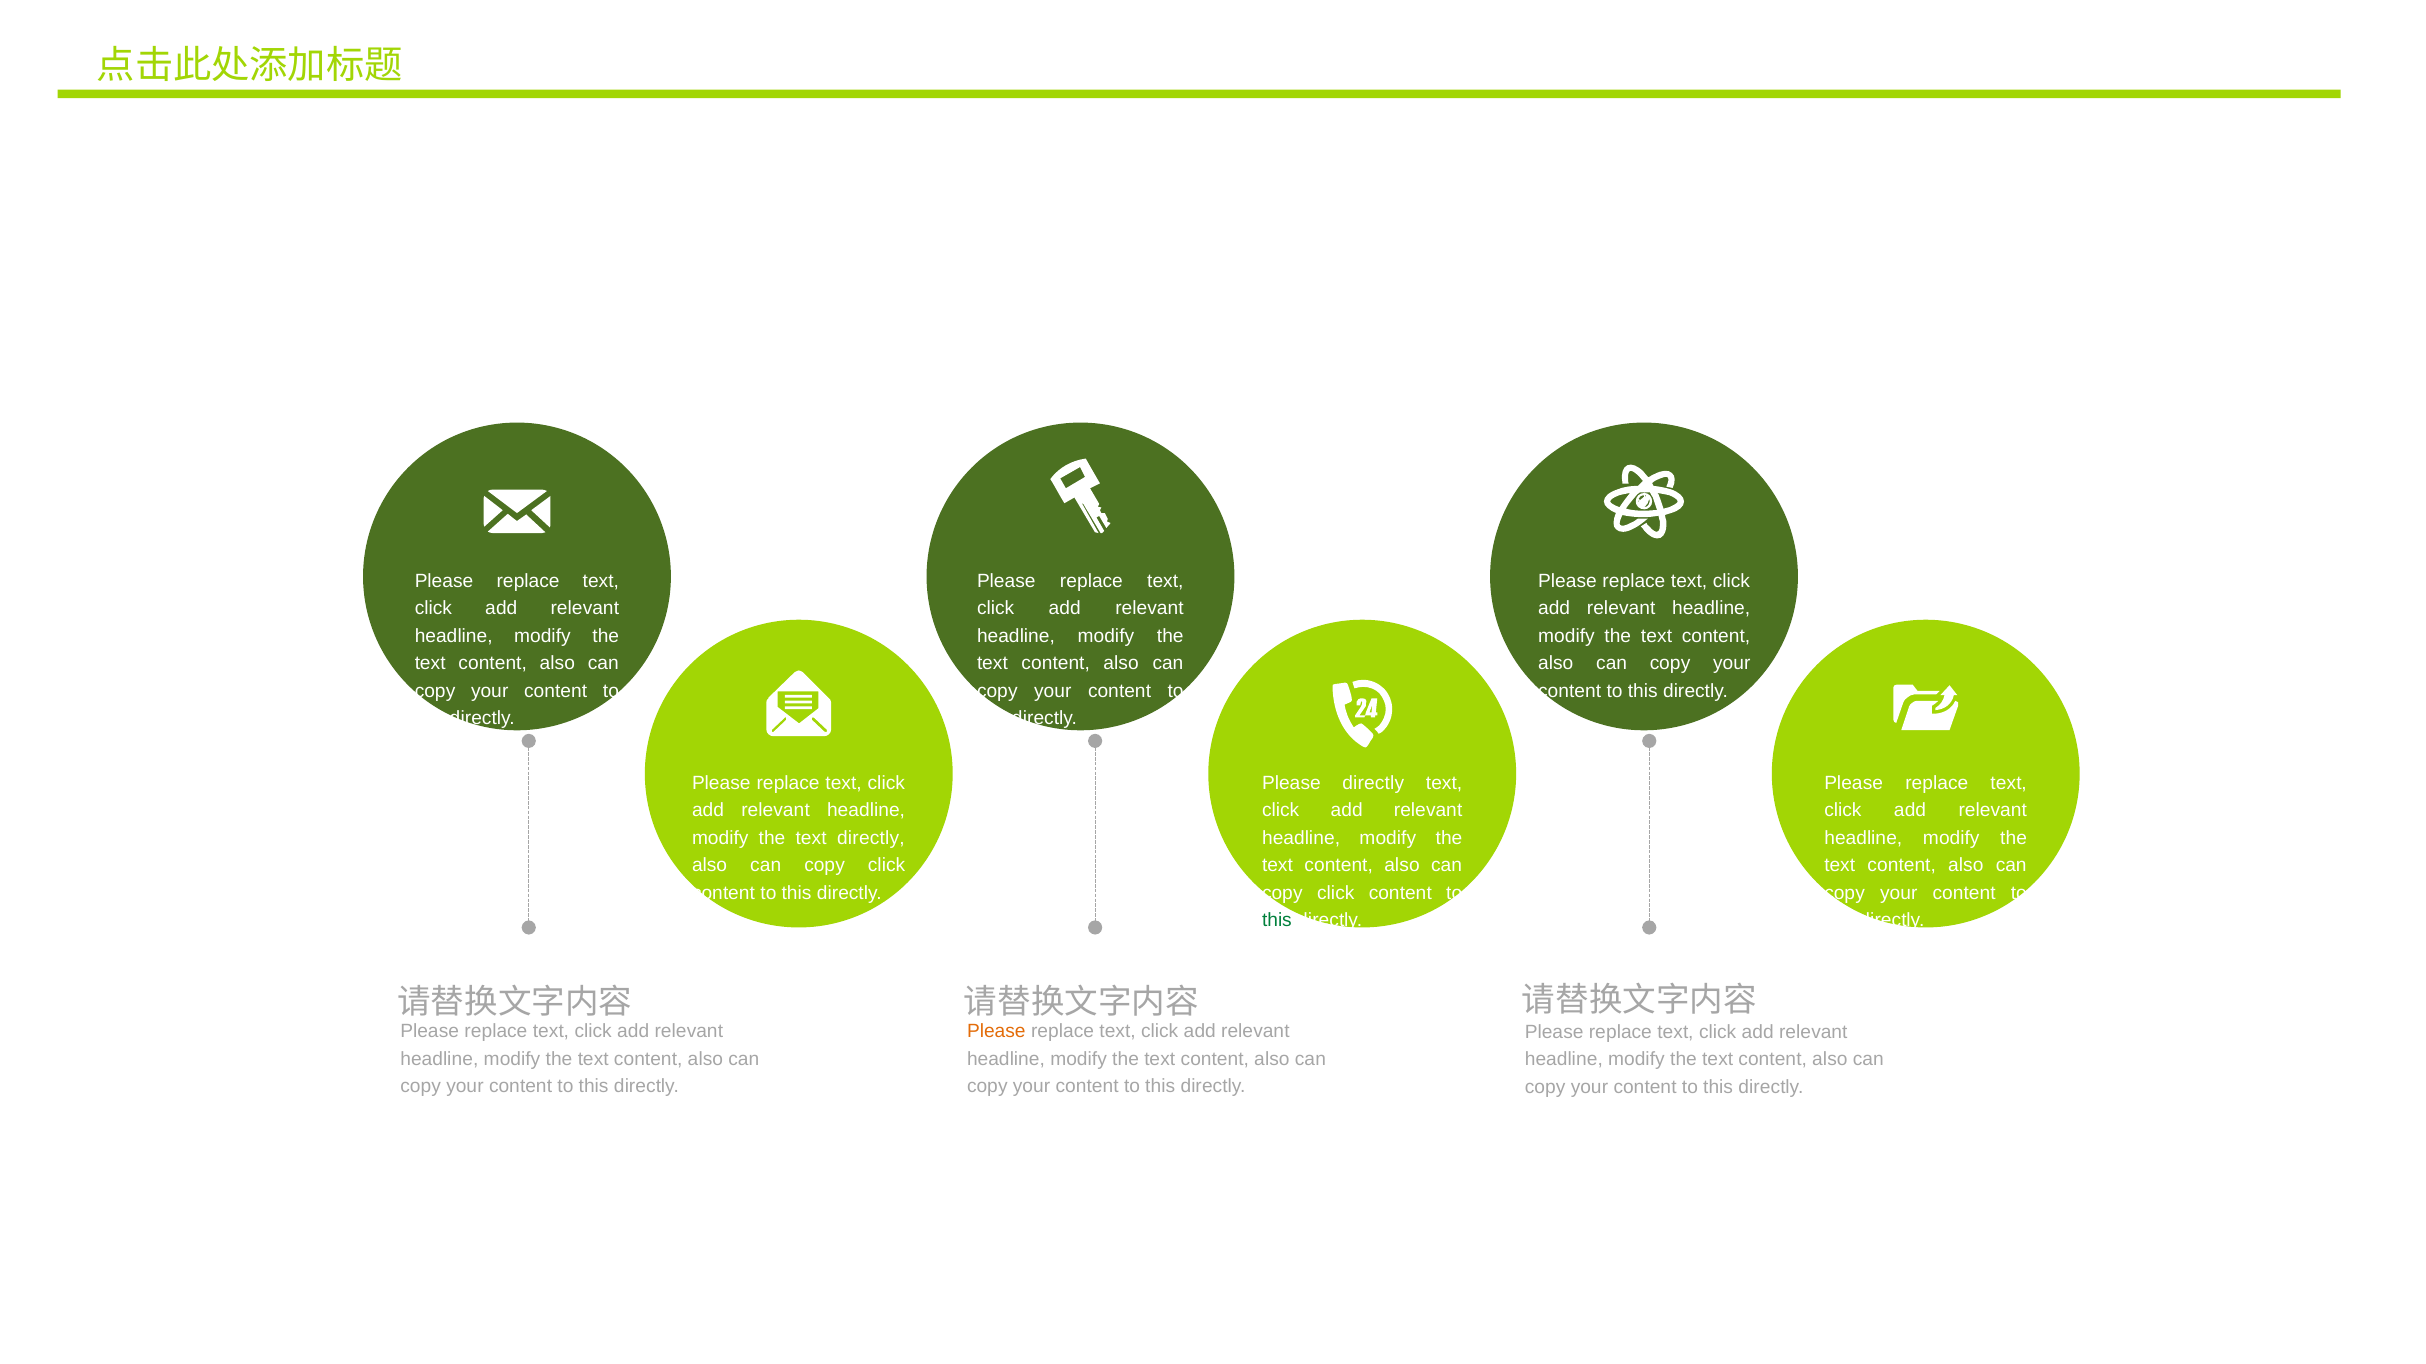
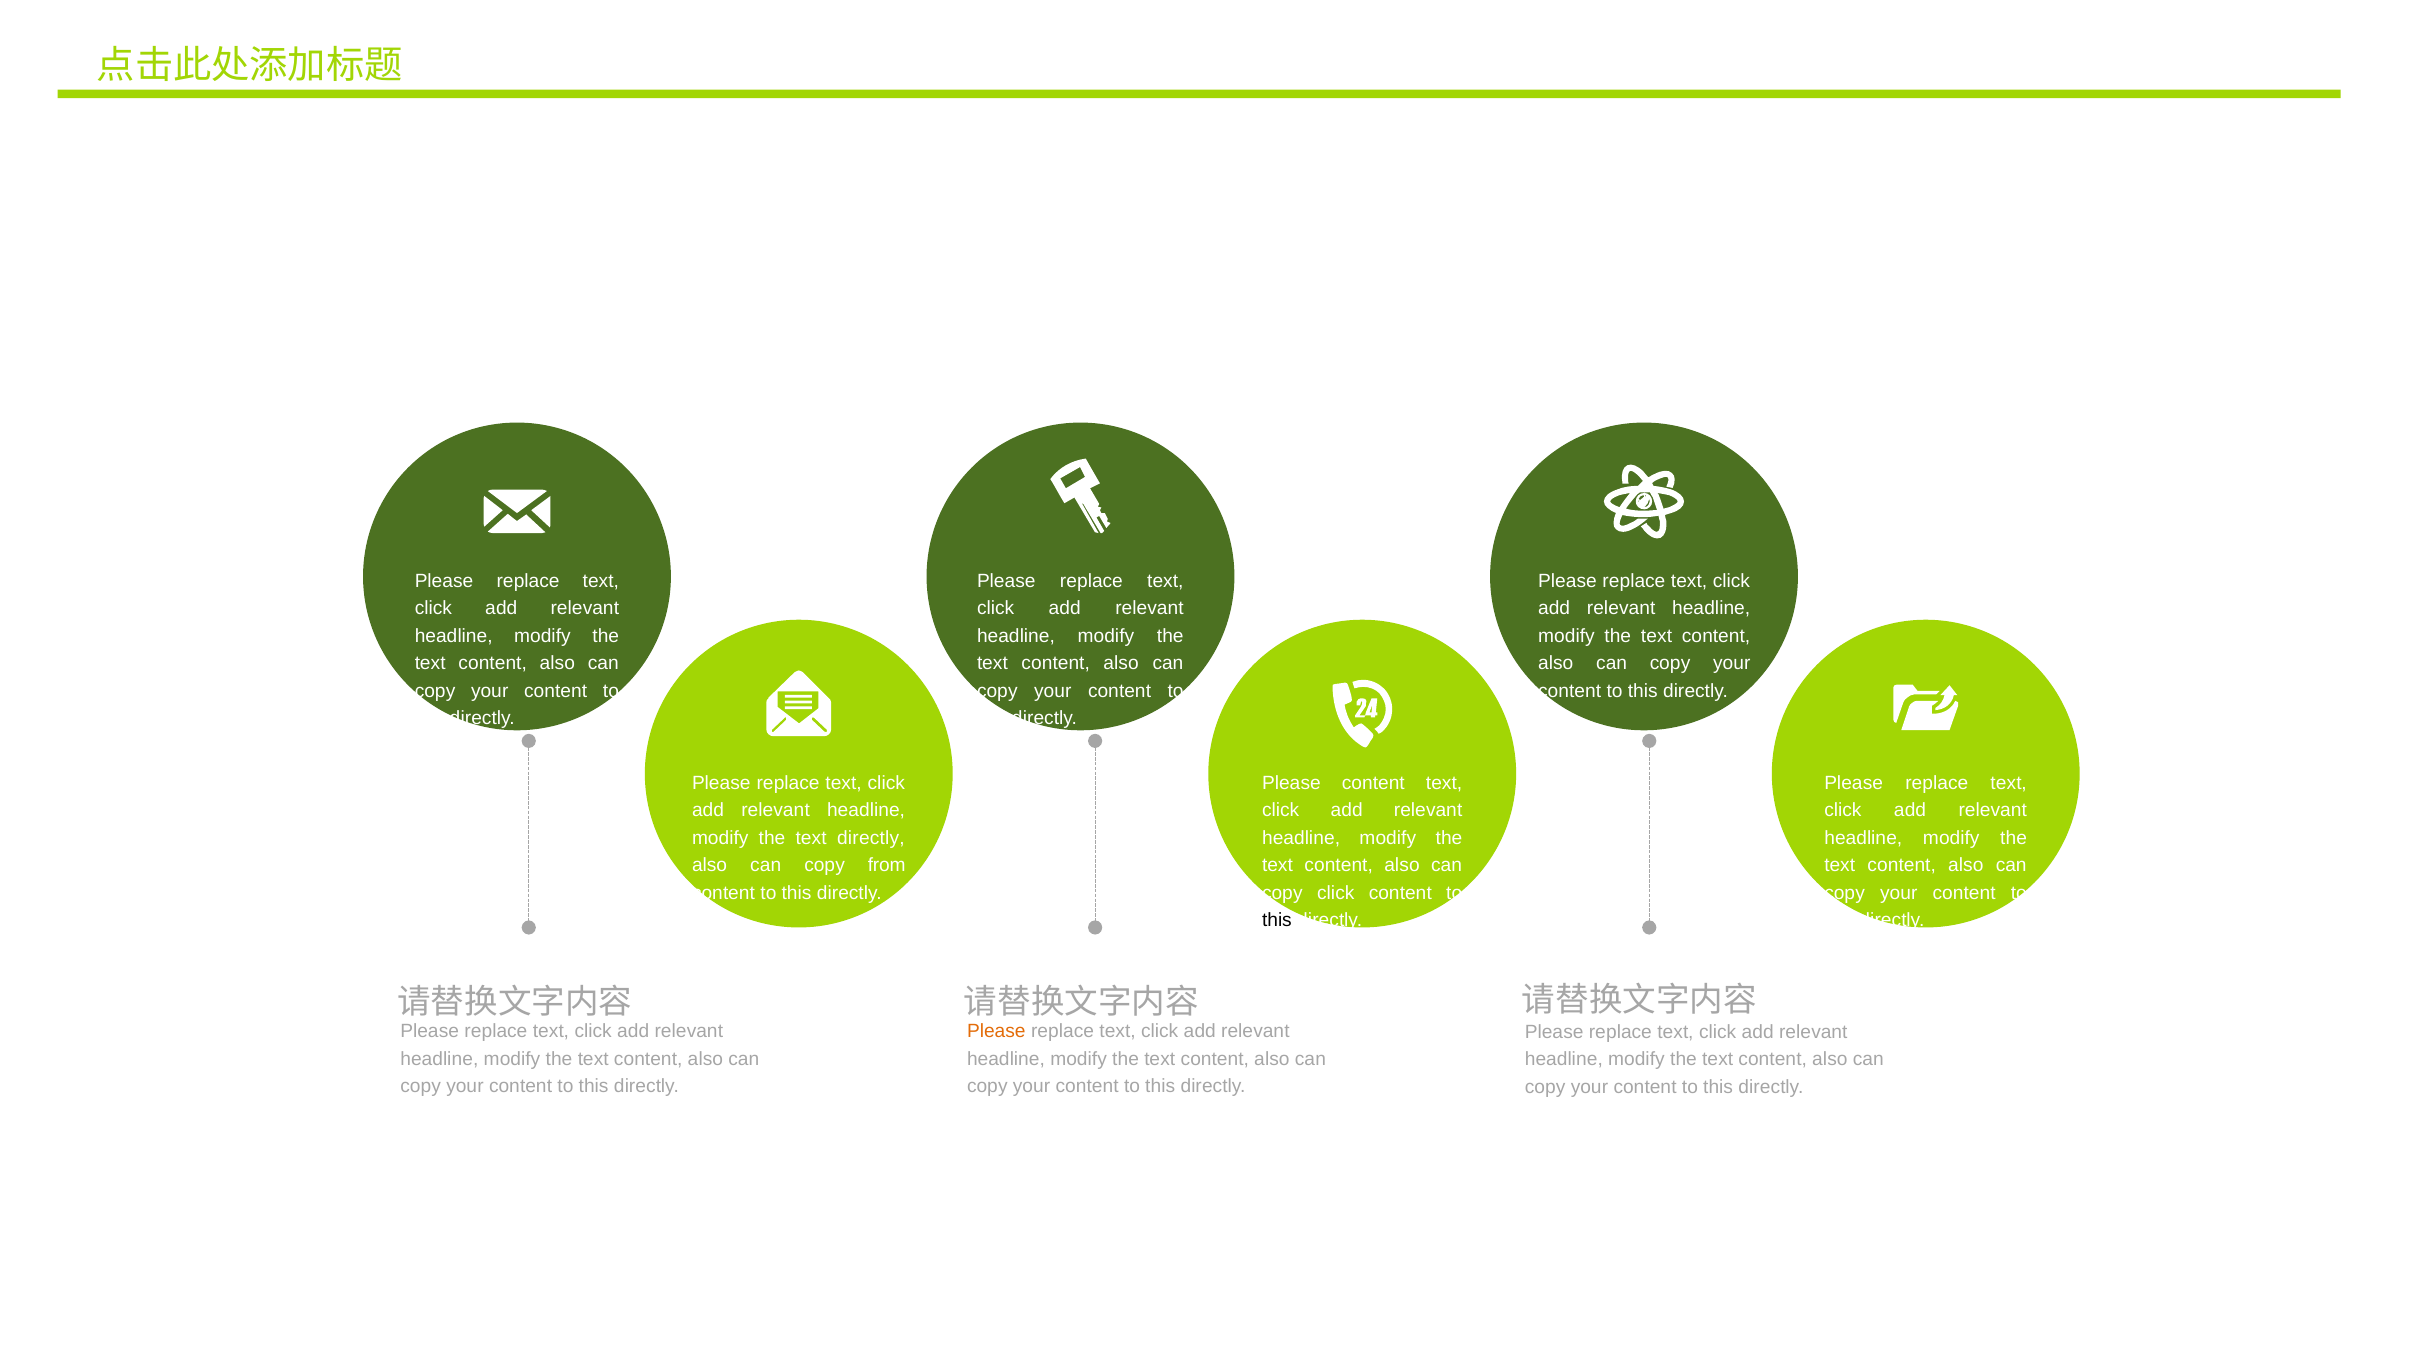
Please directly: directly -> content (1373, 783)
click: click -> from (887, 866)
this colour: green -> black (1277, 921)
